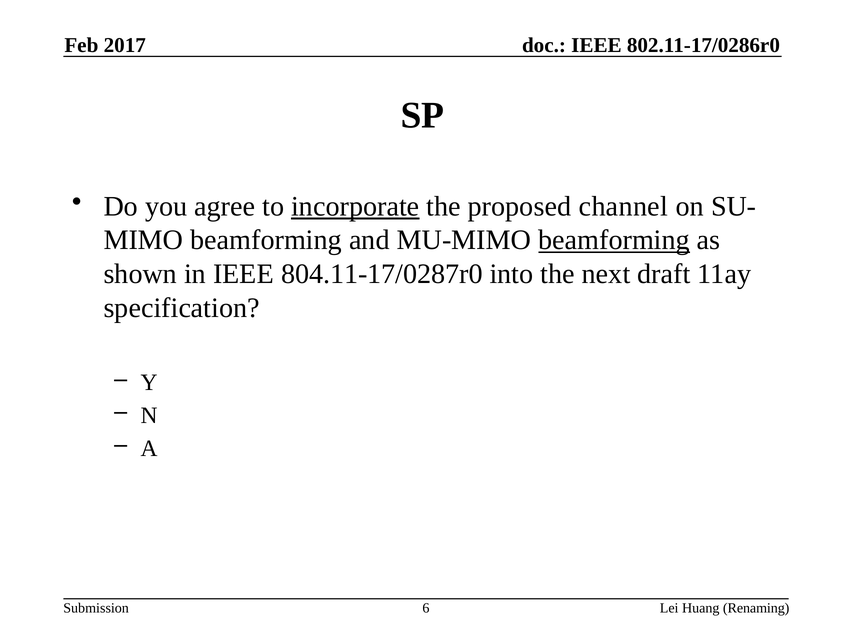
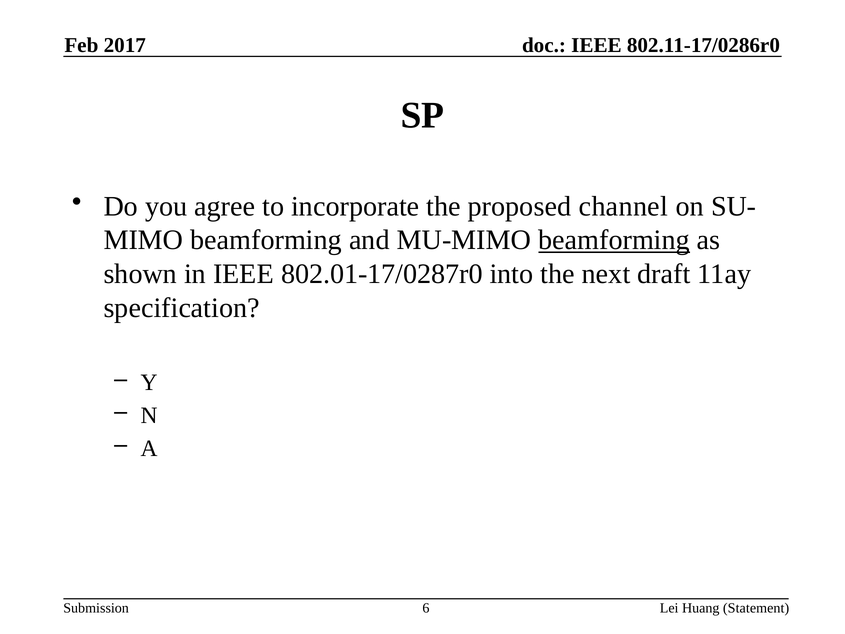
incorporate underline: present -> none (355, 206)
804.11-17/0287r0: 804.11-17/0287r0 -> 802.01-17/0287r0 (382, 274)
Renaming: Renaming -> Statement (756, 608)
